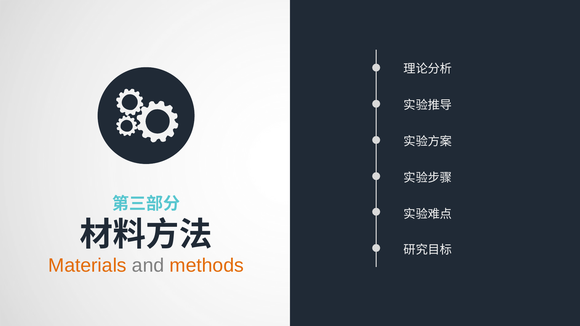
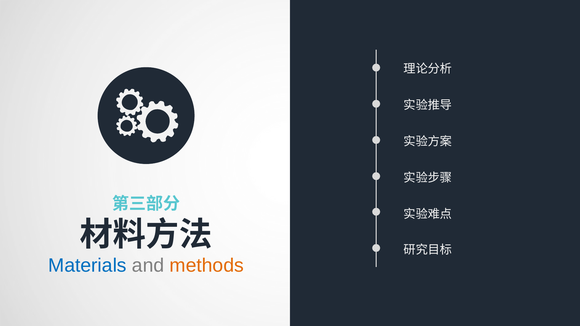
Materials colour: orange -> blue (87, 266)
